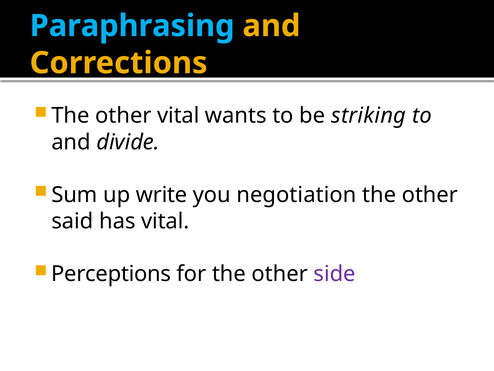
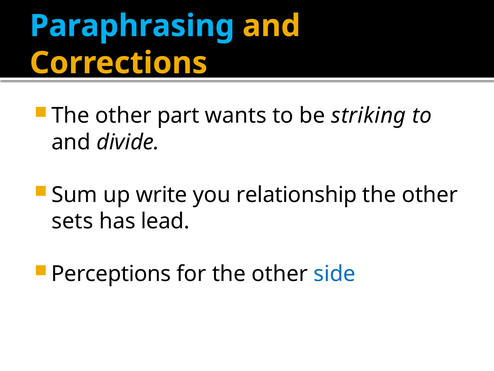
other vital: vital -> part (178, 116)
negotiation: negotiation -> relationship (297, 195)
said: said -> sets (72, 221)
has vital: vital -> lead (165, 221)
side colour: purple -> blue (335, 274)
